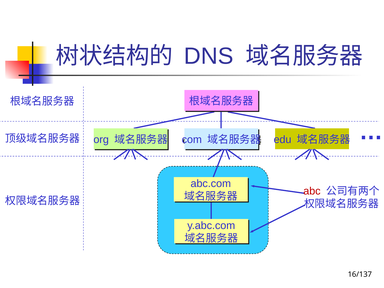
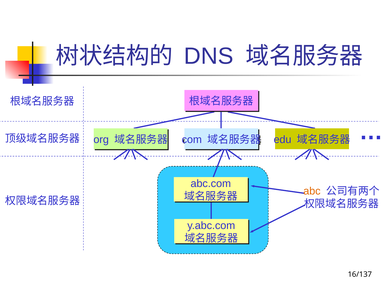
abc colour: red -> orange (312, 191)
